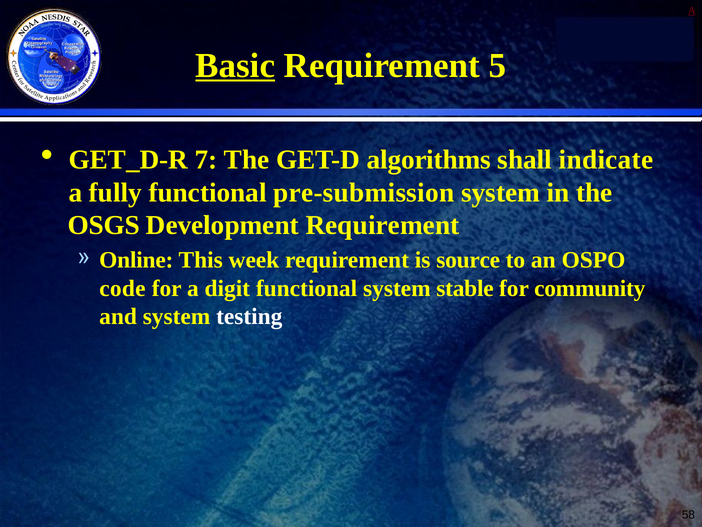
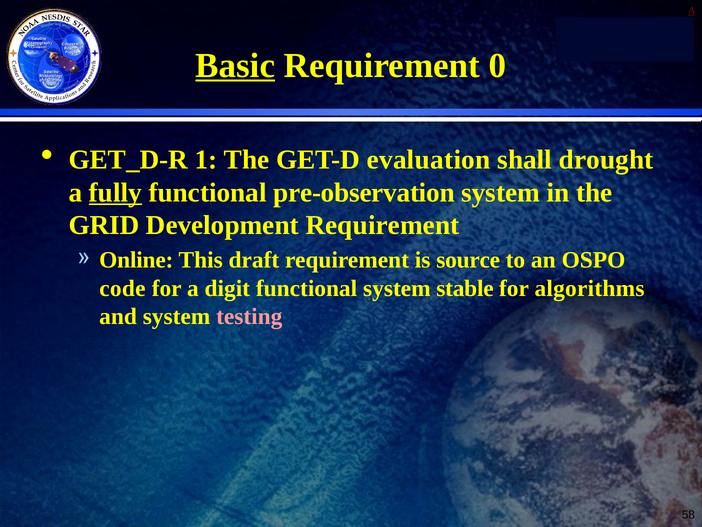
5: 5 -> 0 (498, 65)
7: 7 -> 1 (206, 160)
algorithms: algorithms -> evaluation (429, 160)
indicate: indicate -> drought (606, 160)
fully underline: none -> present (115, 192)
pre-submission: pre-submission -> pre-observation (364, 192)
OSGS: OSGS -> GRID (104, 225)
week: week -> draft (254, 260)
community: community -> algorithms (590, 288)
testing colour: white -> pink (249, 316)
